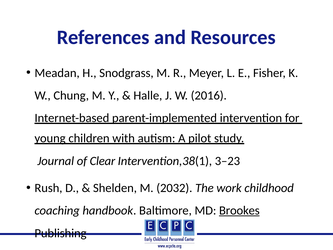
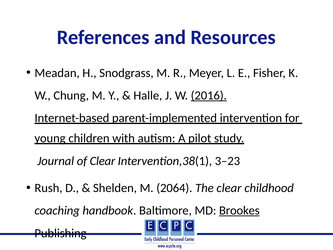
2016 underline: none -> present (209, 95)
2032: 2032 -> 2064 (174, 188)
The work: work -> clear (229, 188)
